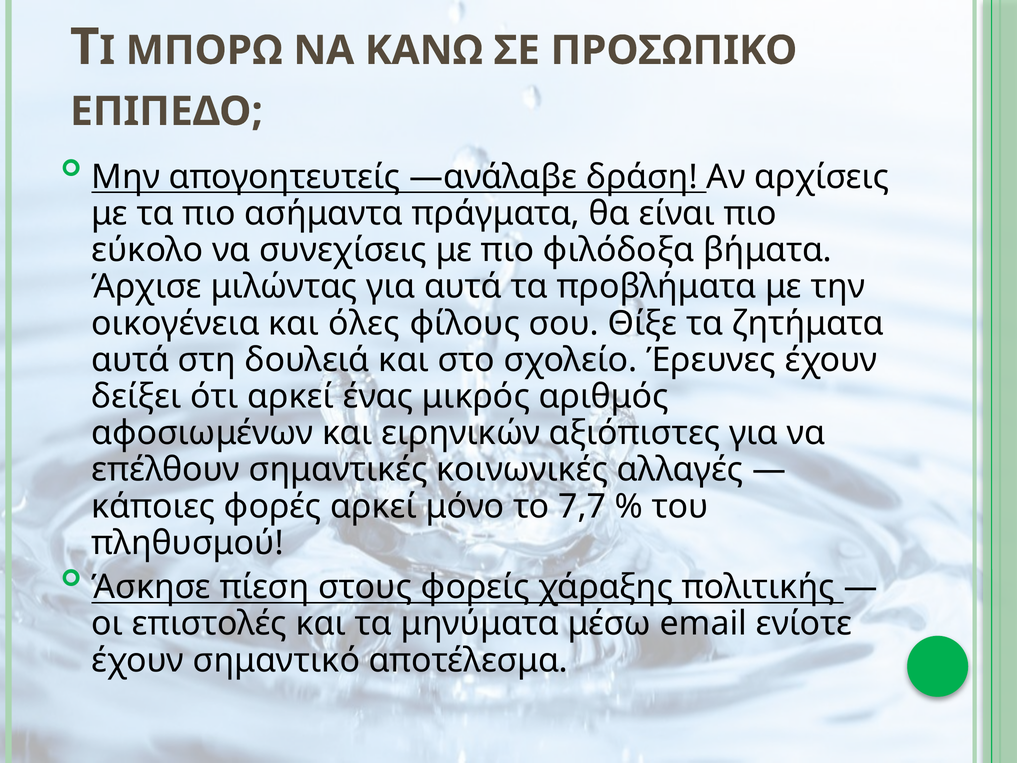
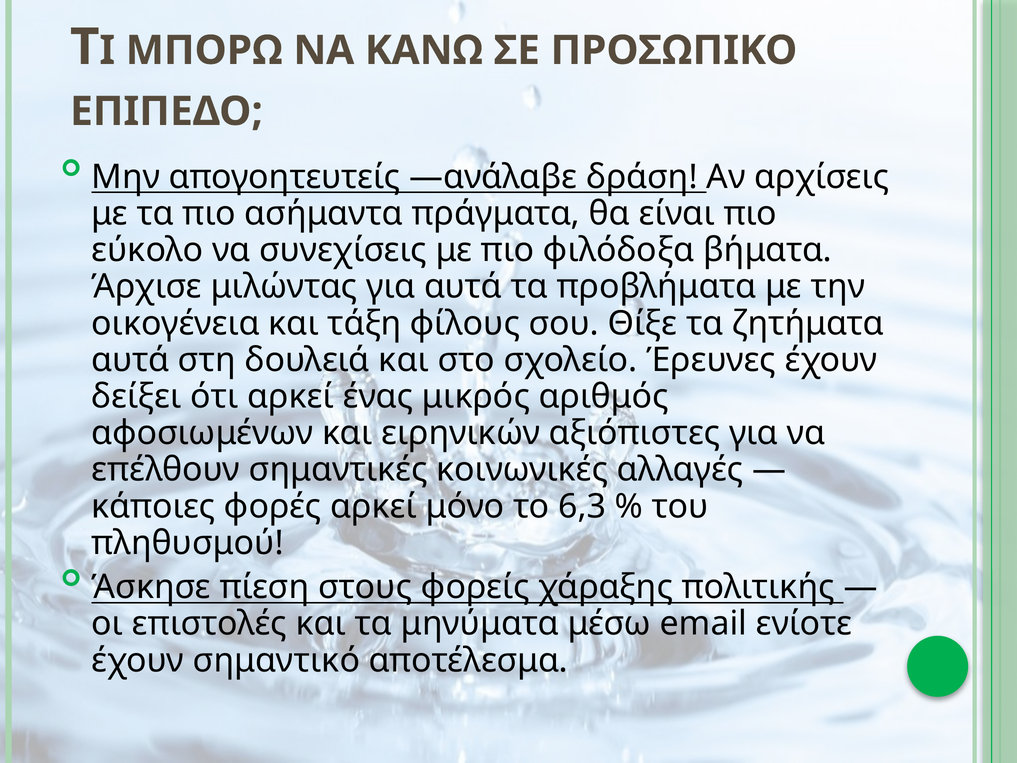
όλες: όλες -> τάξη (364, 323)
7,7: 7,7 -> 6,3 (582, 506)
